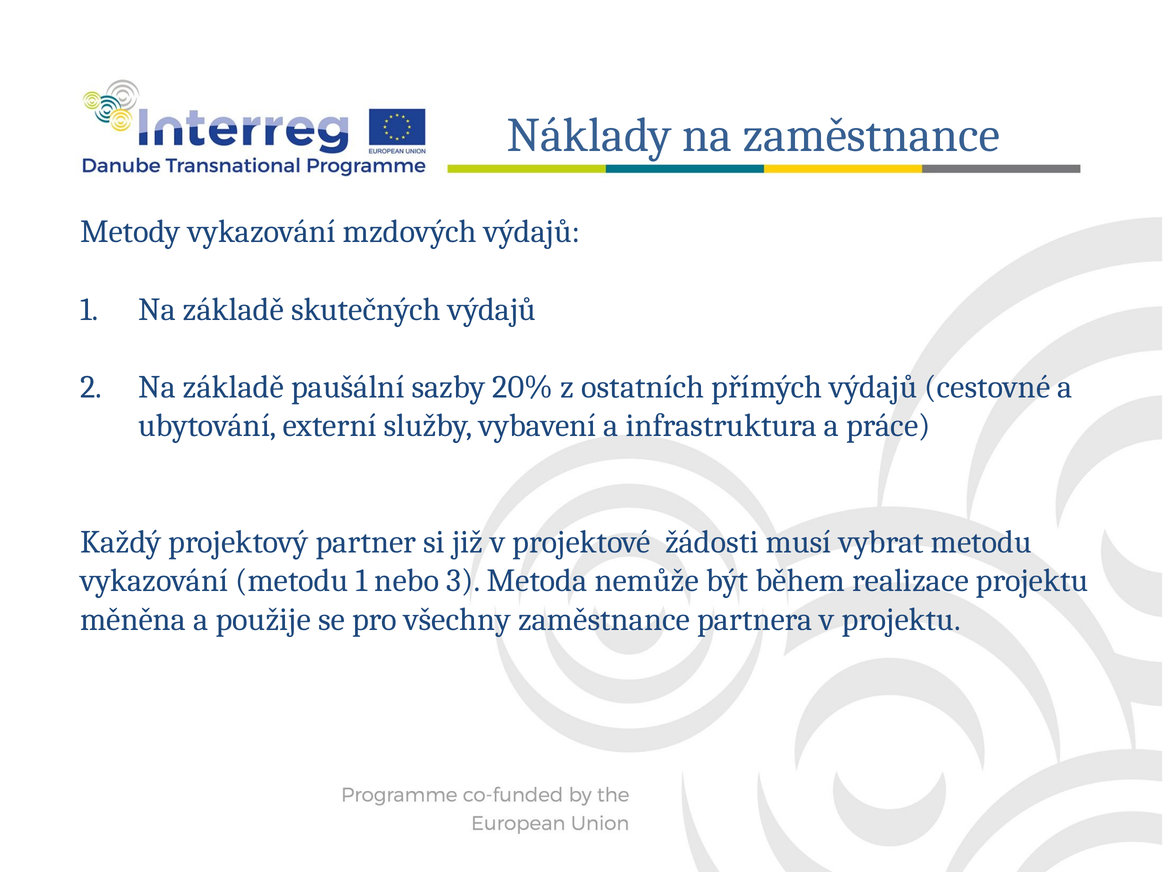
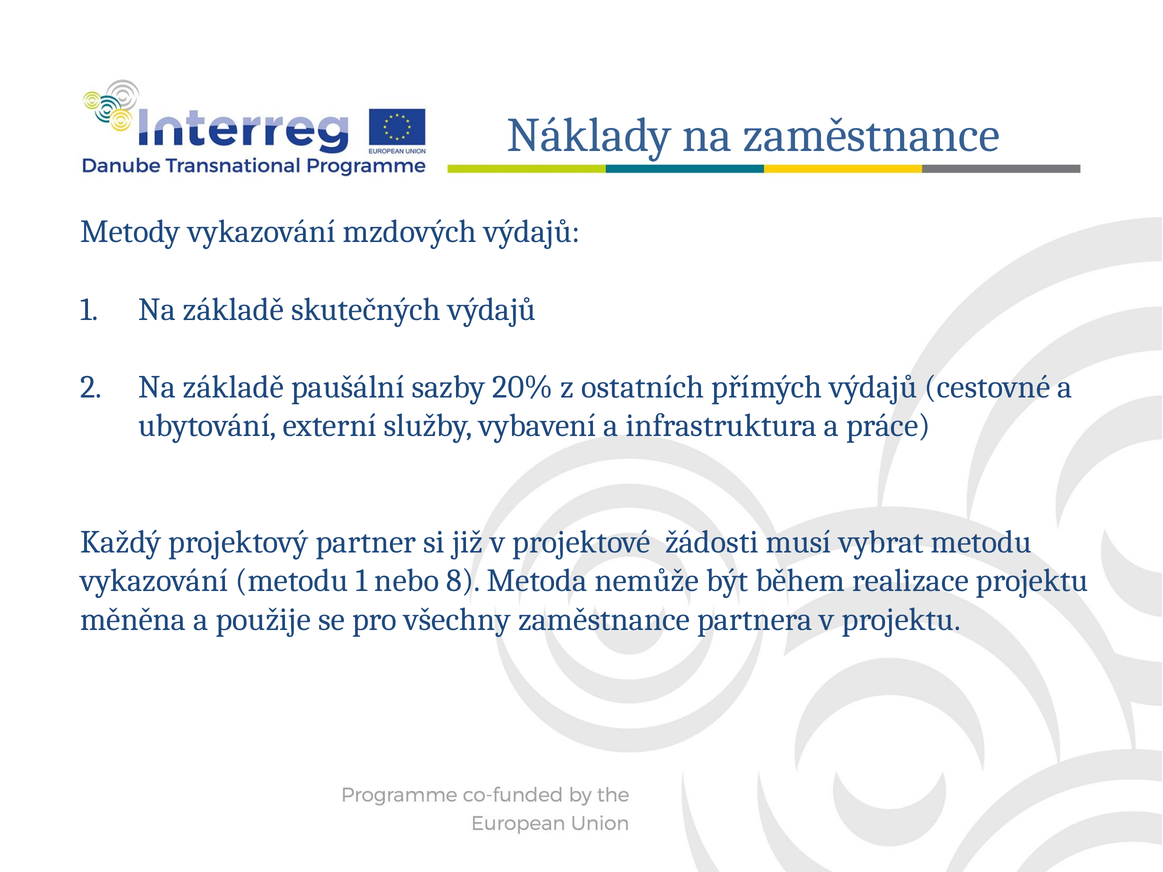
3: 3 -> 8 (463, 581)
